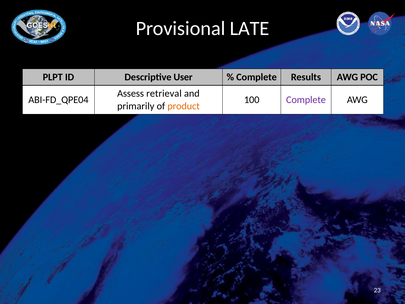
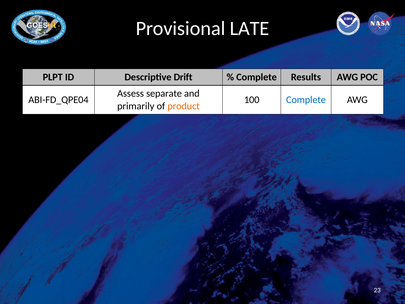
User: User -> Drift (183, 77)
retrieval: retrieval -> separate (164, 94)
Complete colour: purple -> blue (306, 100)
